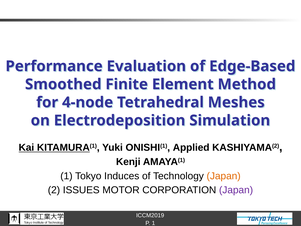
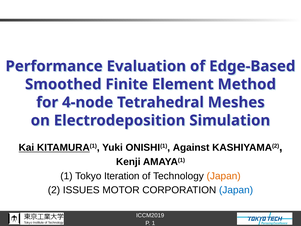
Applied: Applied -> Against (191, 147)
Induces: Induces -> Iteration (122, 176)
Japan colour: purple -> blue (236, 190)
